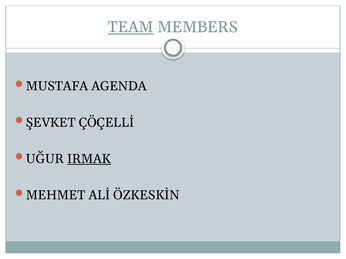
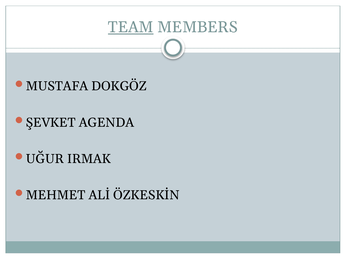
AGENDA: AGENDA -> DOKGÖZ (119, 86)
ÇÖÇELLİ: ÇÖÇELLİ -> AGENDA (106, 123)
IRMAK underline: present -> none (89, 159)
